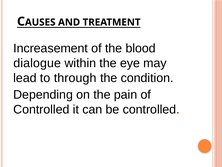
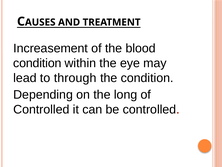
dialogue: dialogue -> condition (37, 63)
pain: pain -> long (126, 94)
